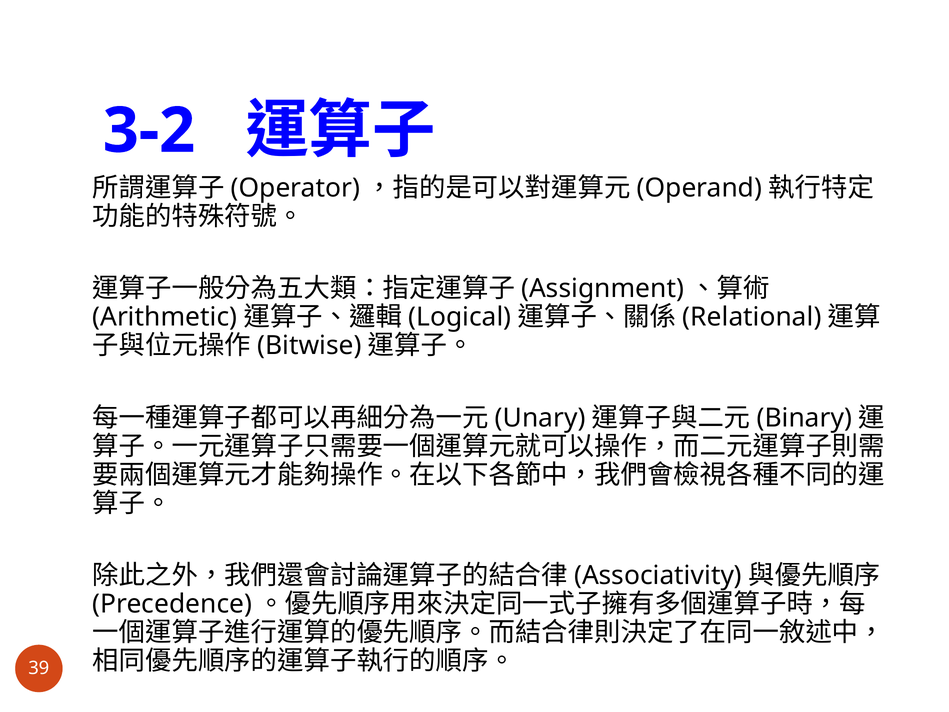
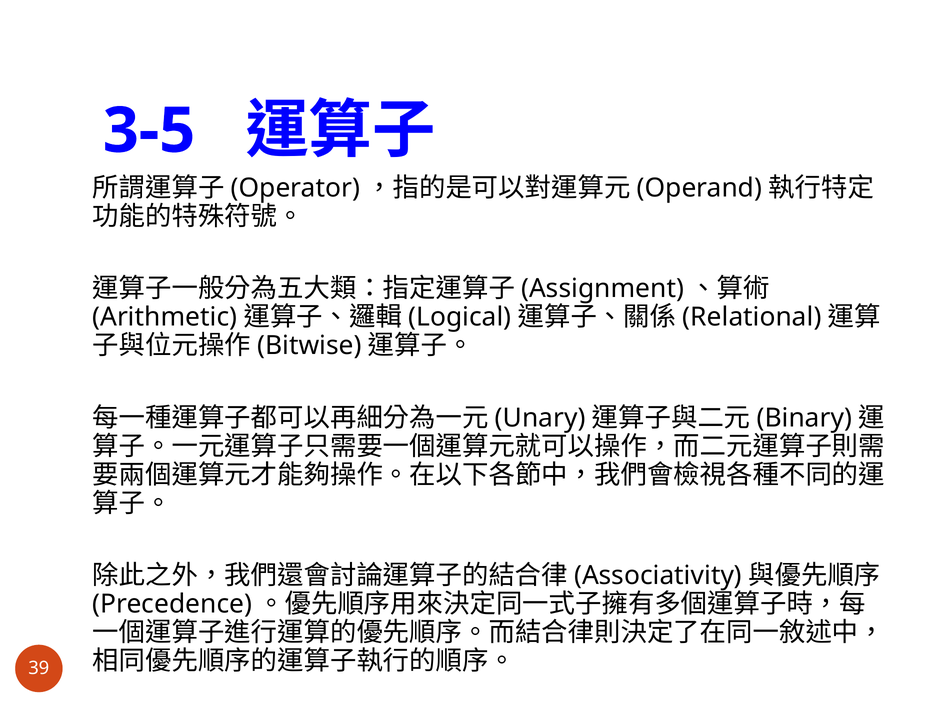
3-2: 3-2 -> 3-5 (149, 131)
